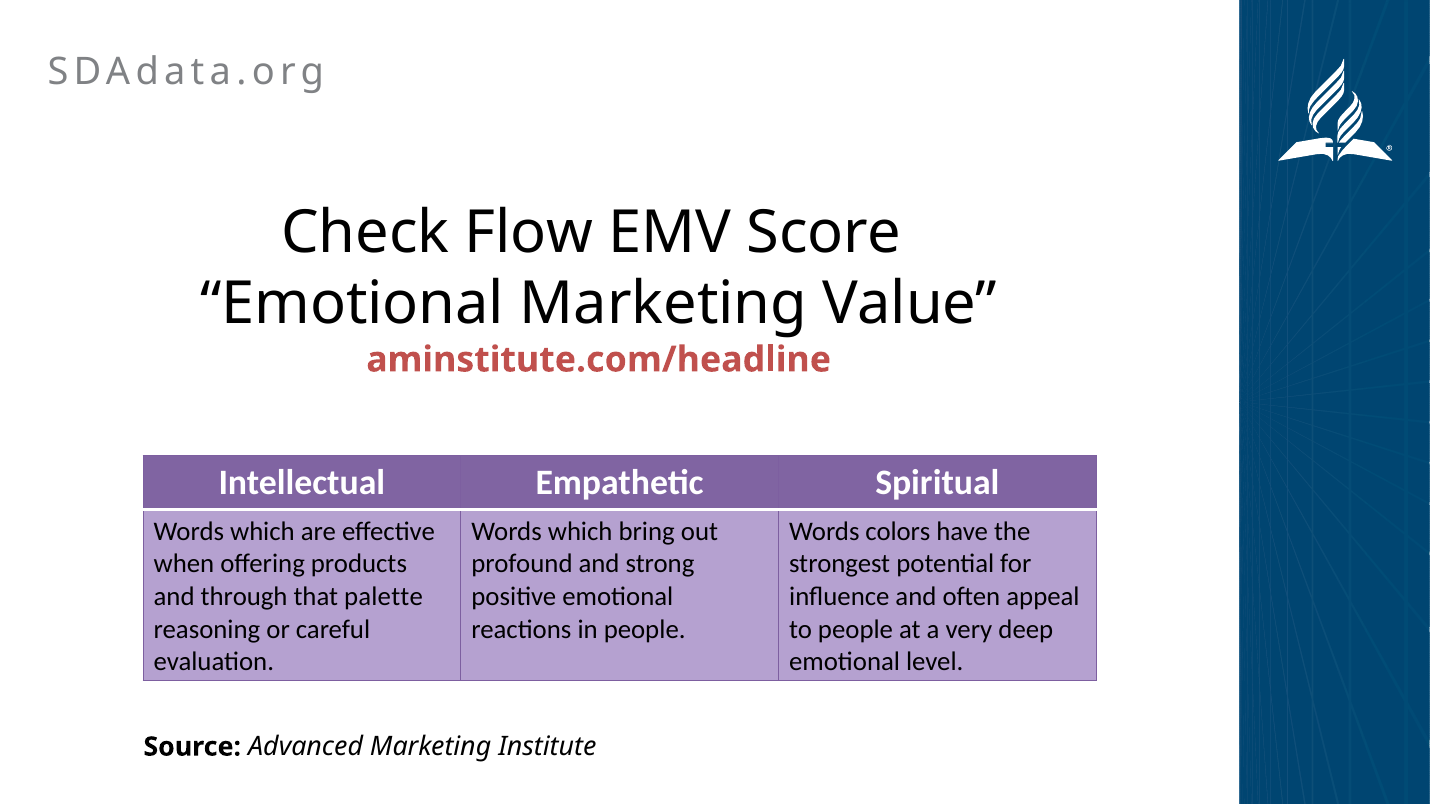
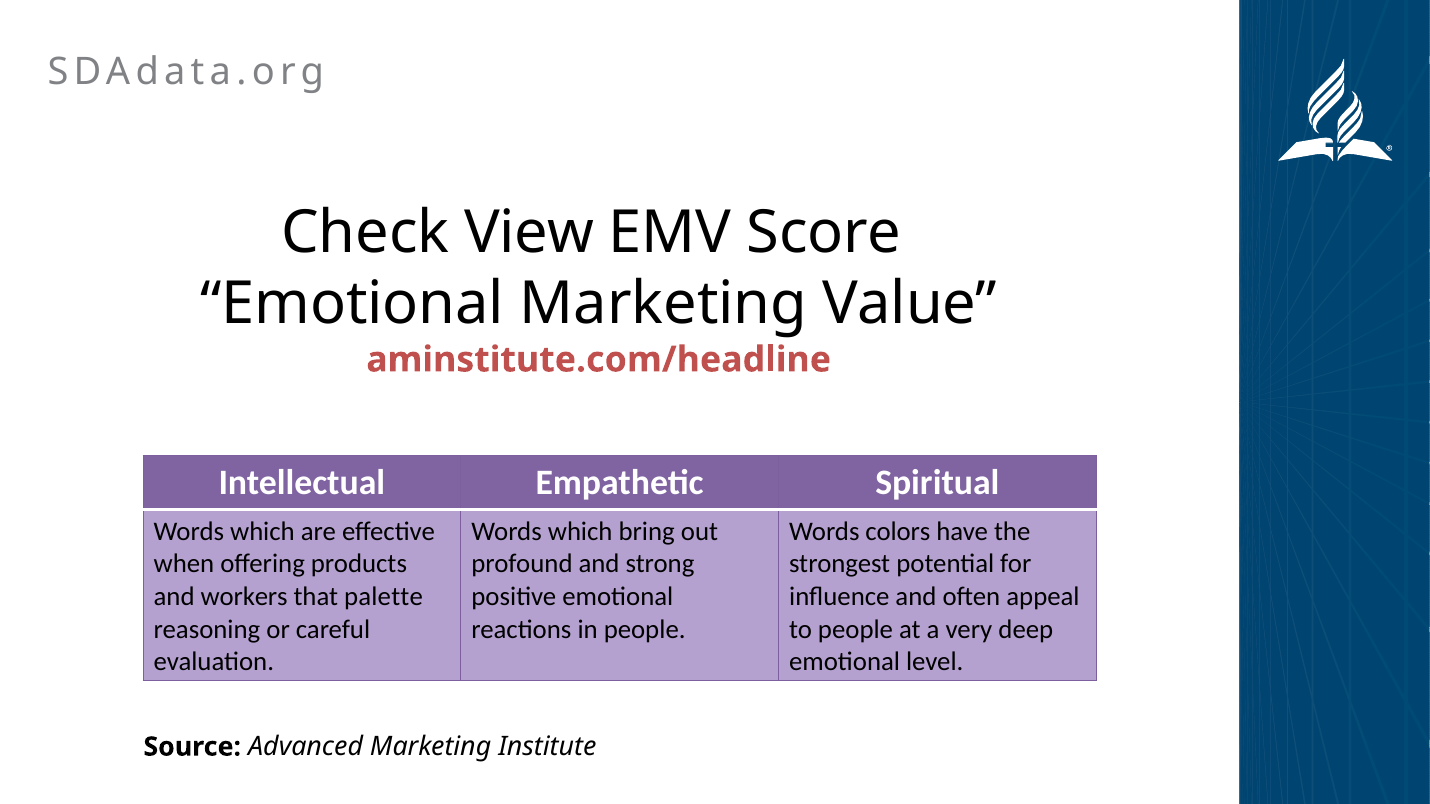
Flow: Flow -> View (529, 233)
through: through -> workers (244, 597)
